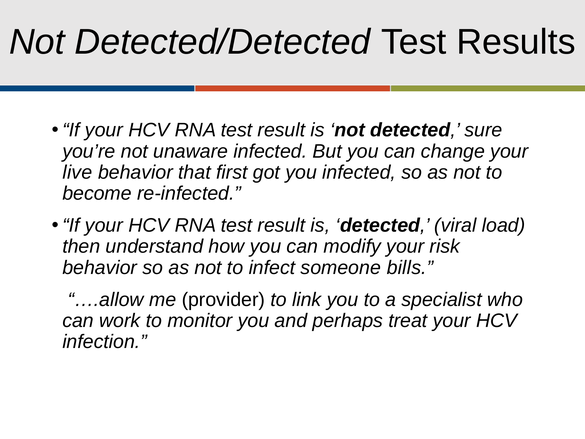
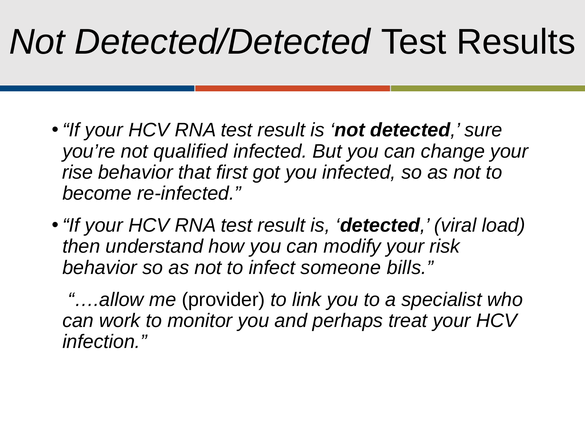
unaware: unaware -> qualified (191, 151)
live: live -> rise (78, 172)
